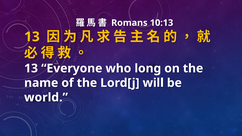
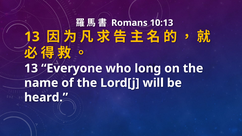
world: world -> heard (46, 97)
